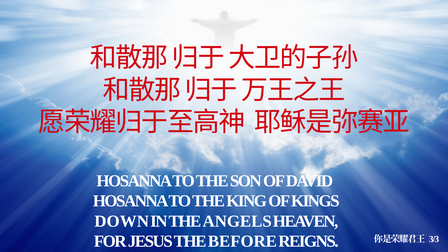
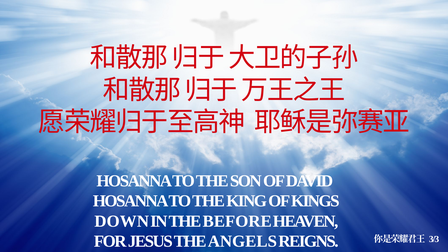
ANGELS: ANGELS -> BEFORE (237, 221)
BEFORE: BEFORE -> ANGELS (242, 241)
